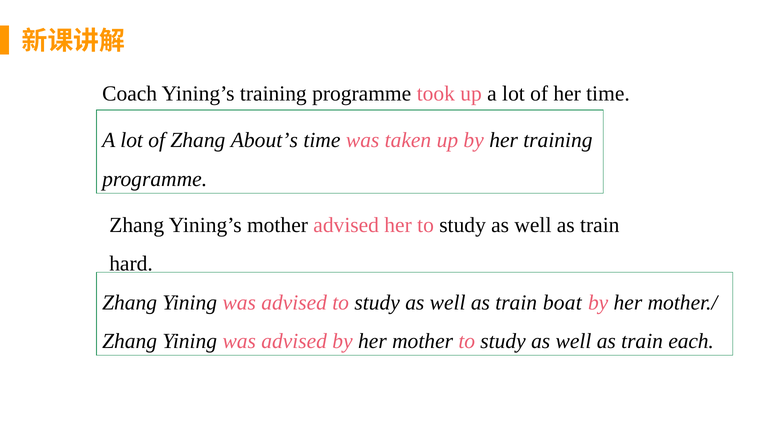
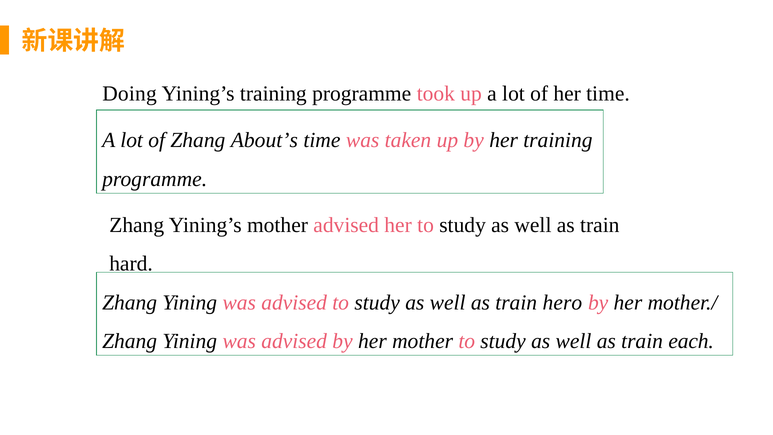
Coach: Coach -> Doing (130, 94)
boat: boat -> hero (562, 302)
